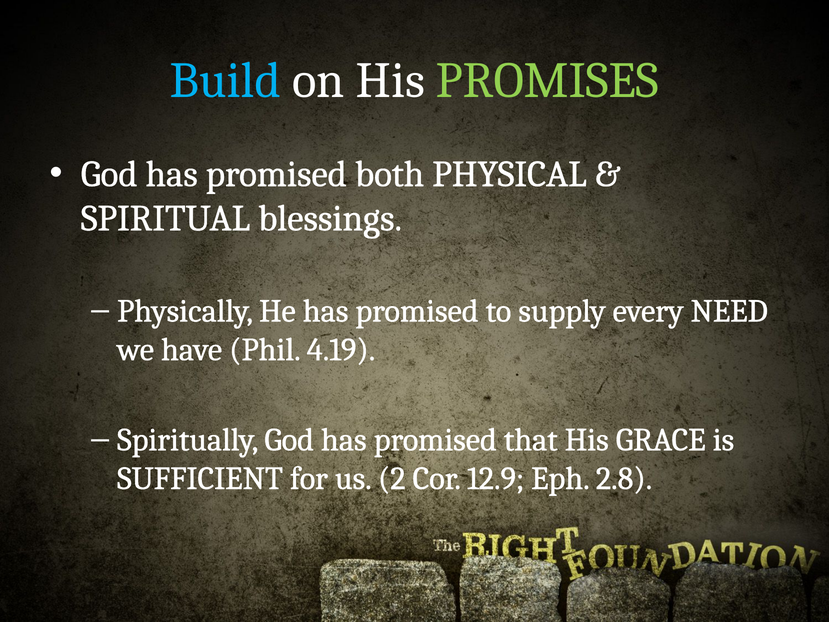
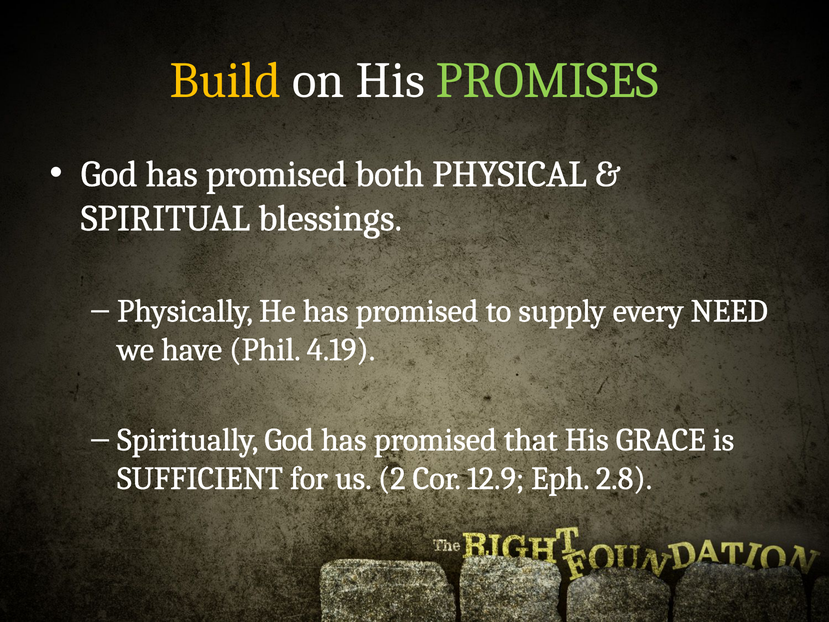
Build colour: light blue -> yellow (225, 80)
